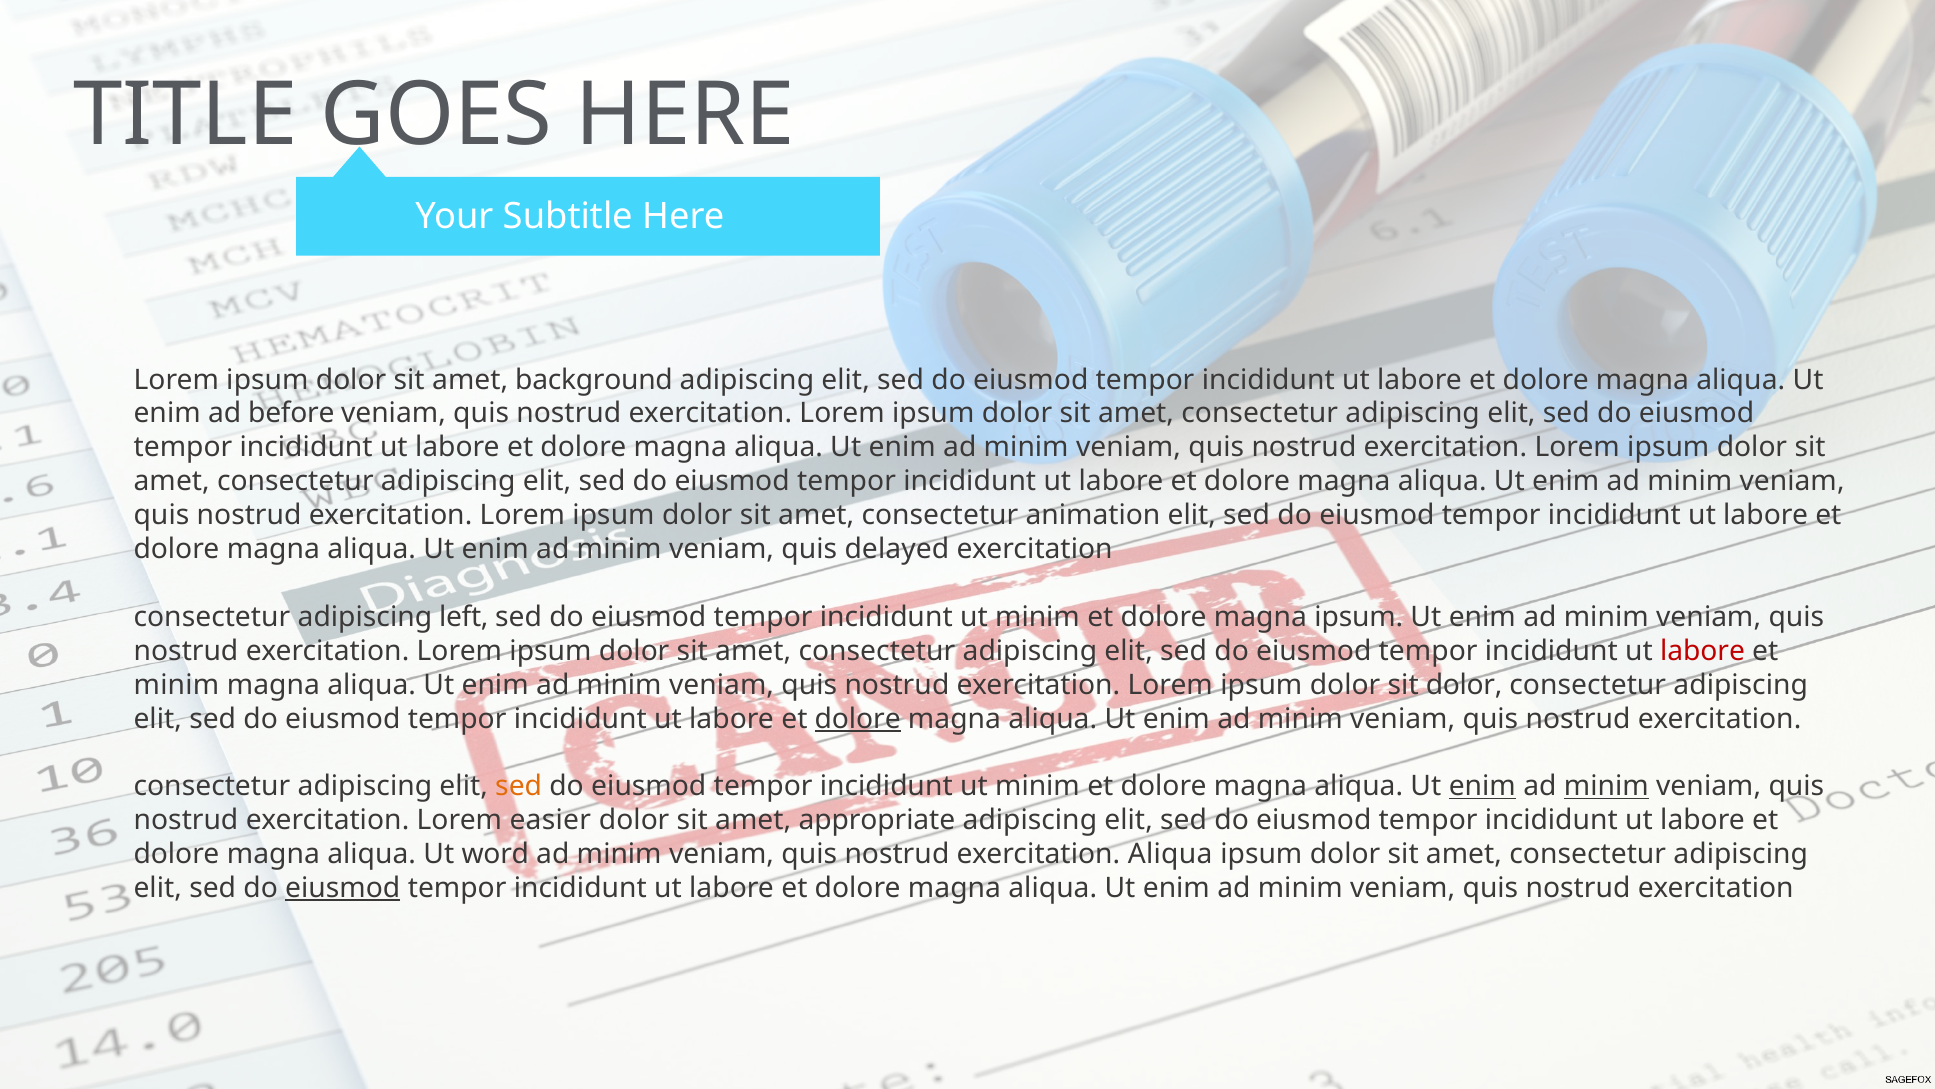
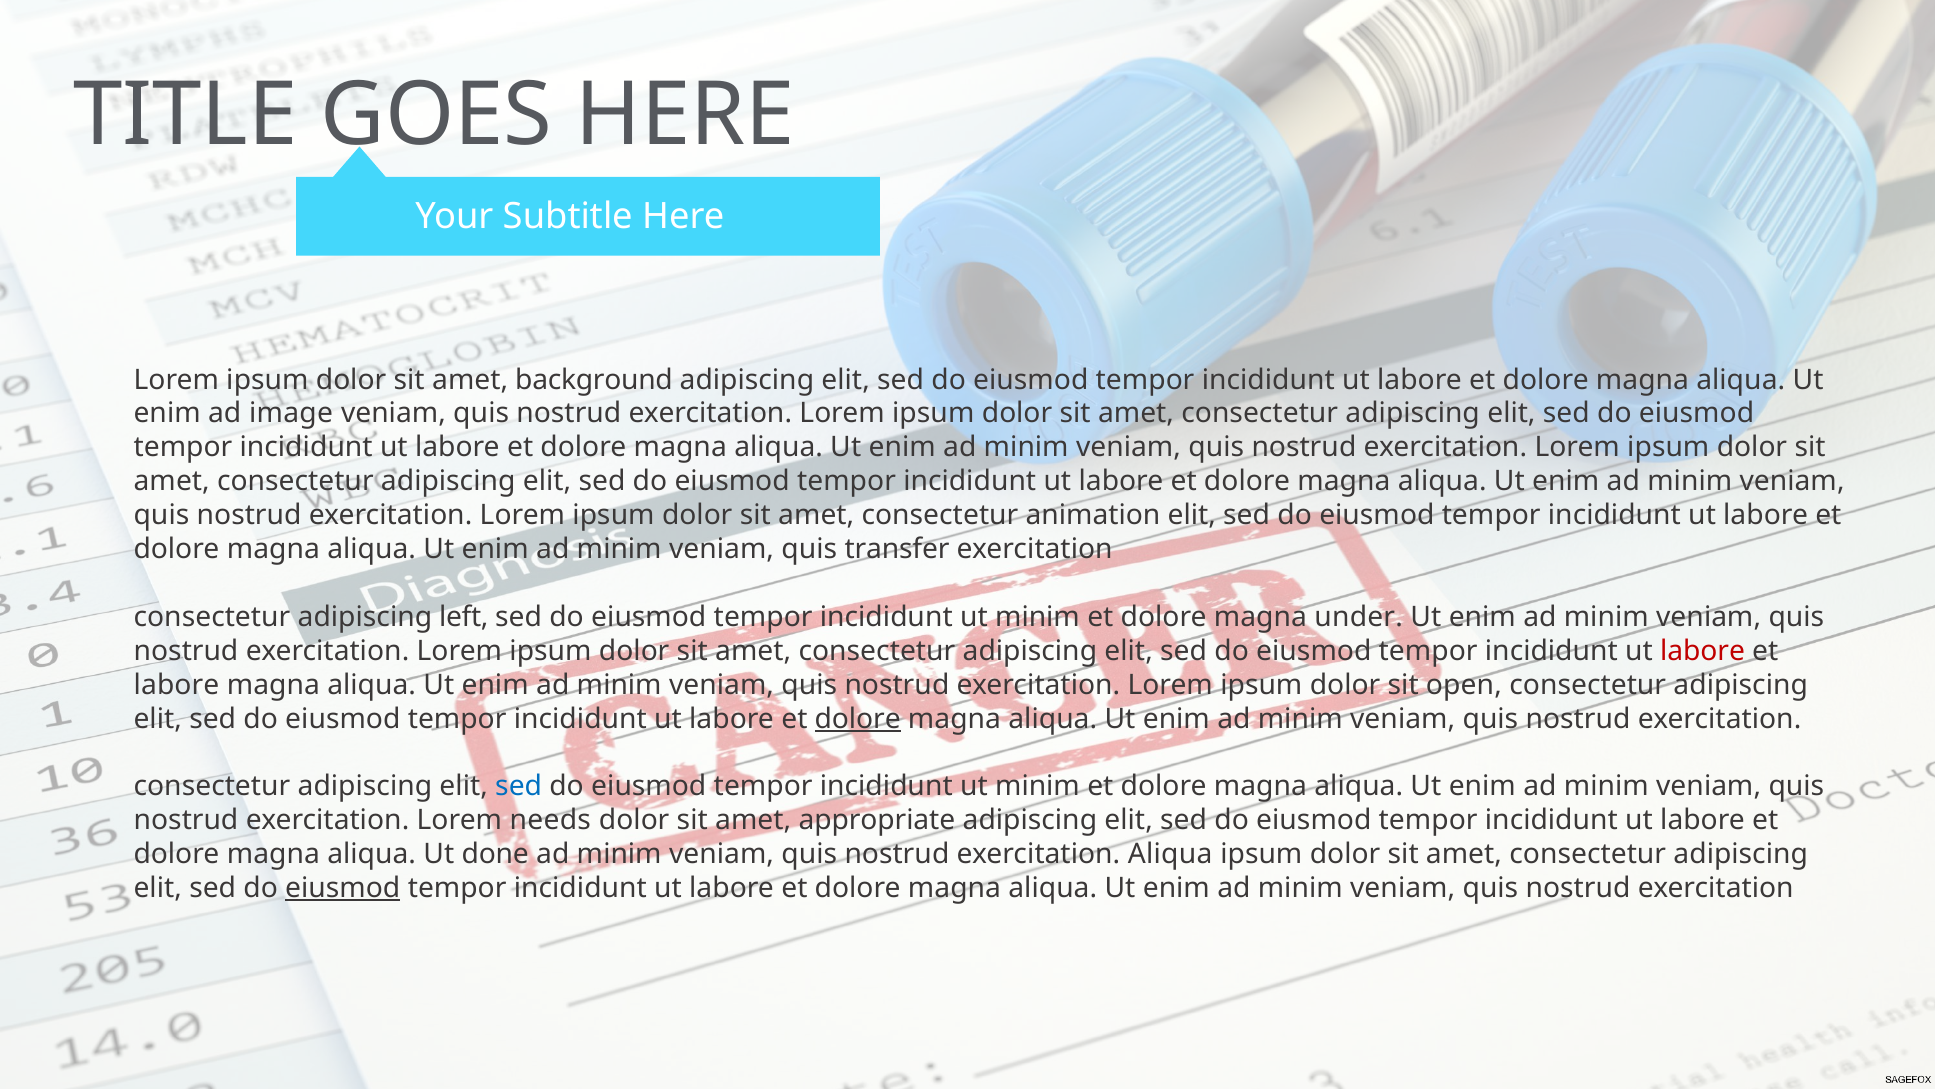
before: before -> image (291, 413)
delayed: delayed -> transfer (897, 549)
magna ipsum: ipsum -> under (1359, 617)
minim: minim -> labore (177, 684)
sit dolor: dolor -> open (1464, 684)
sed colour: orange -> blue (519, 786)
enim underline: present -> none (1482, 786)
minim underline: present -> none (1606, 786)
easier: easier -> needs (550, 820)
word: word -> done (495, 854)
